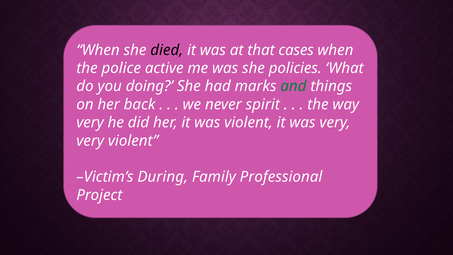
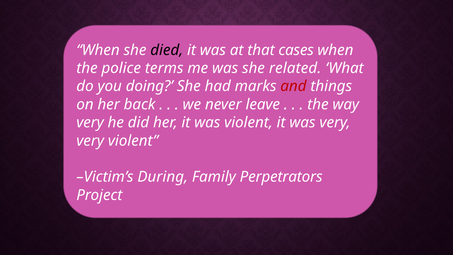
active: active -> terms (164, 68)
policies: policies -> related (295, 68)
and colour: green -> red (293, 86)
spirit: spirit -> leave (263, 104)
Professional: Professional -> Perpetrators (281, 177)
